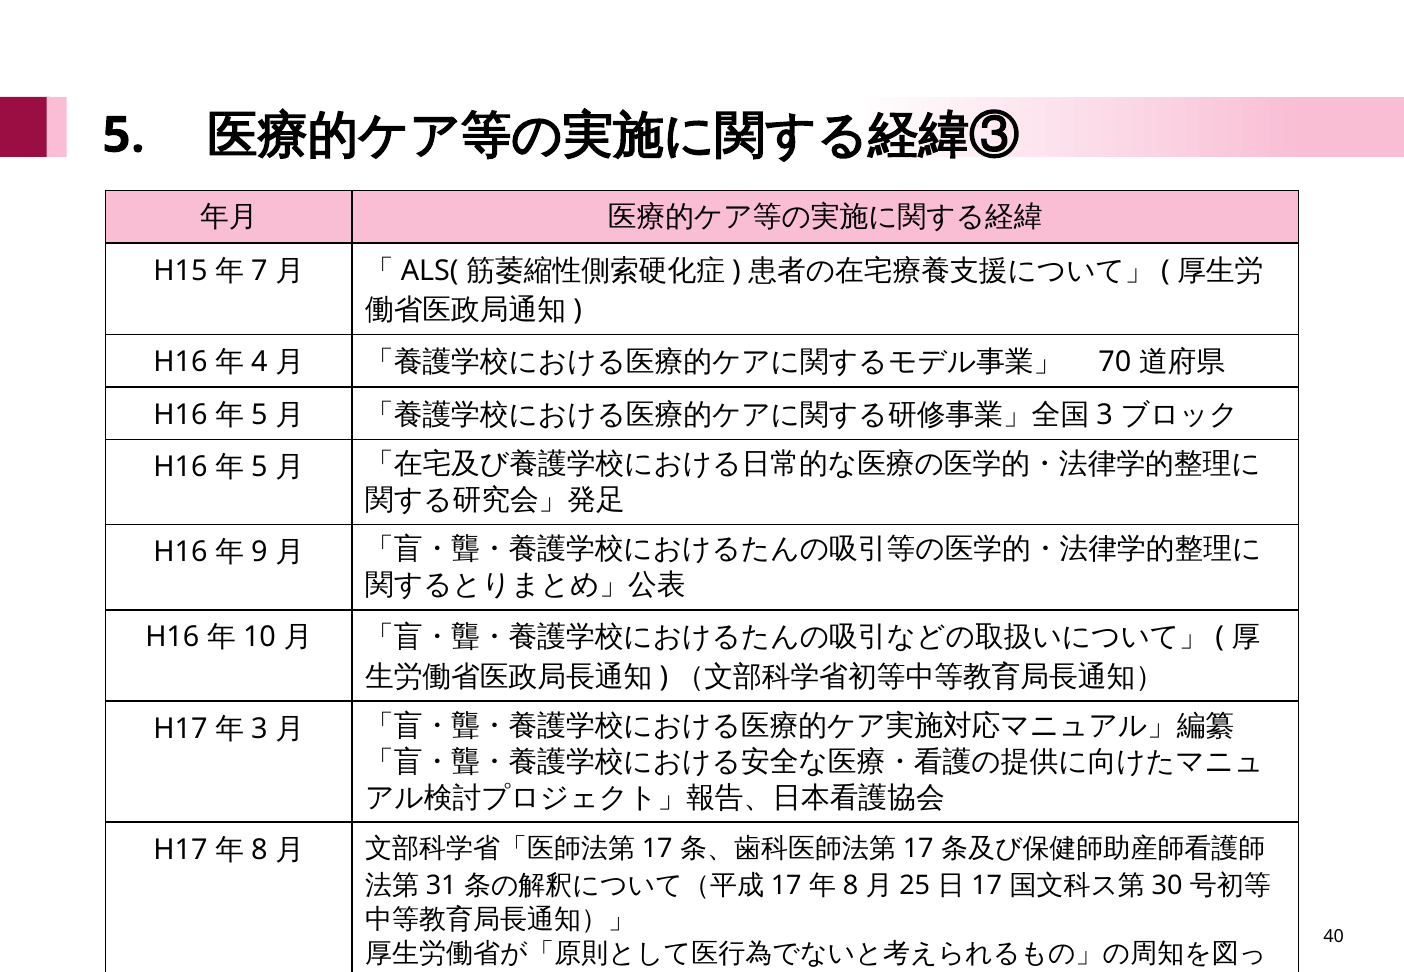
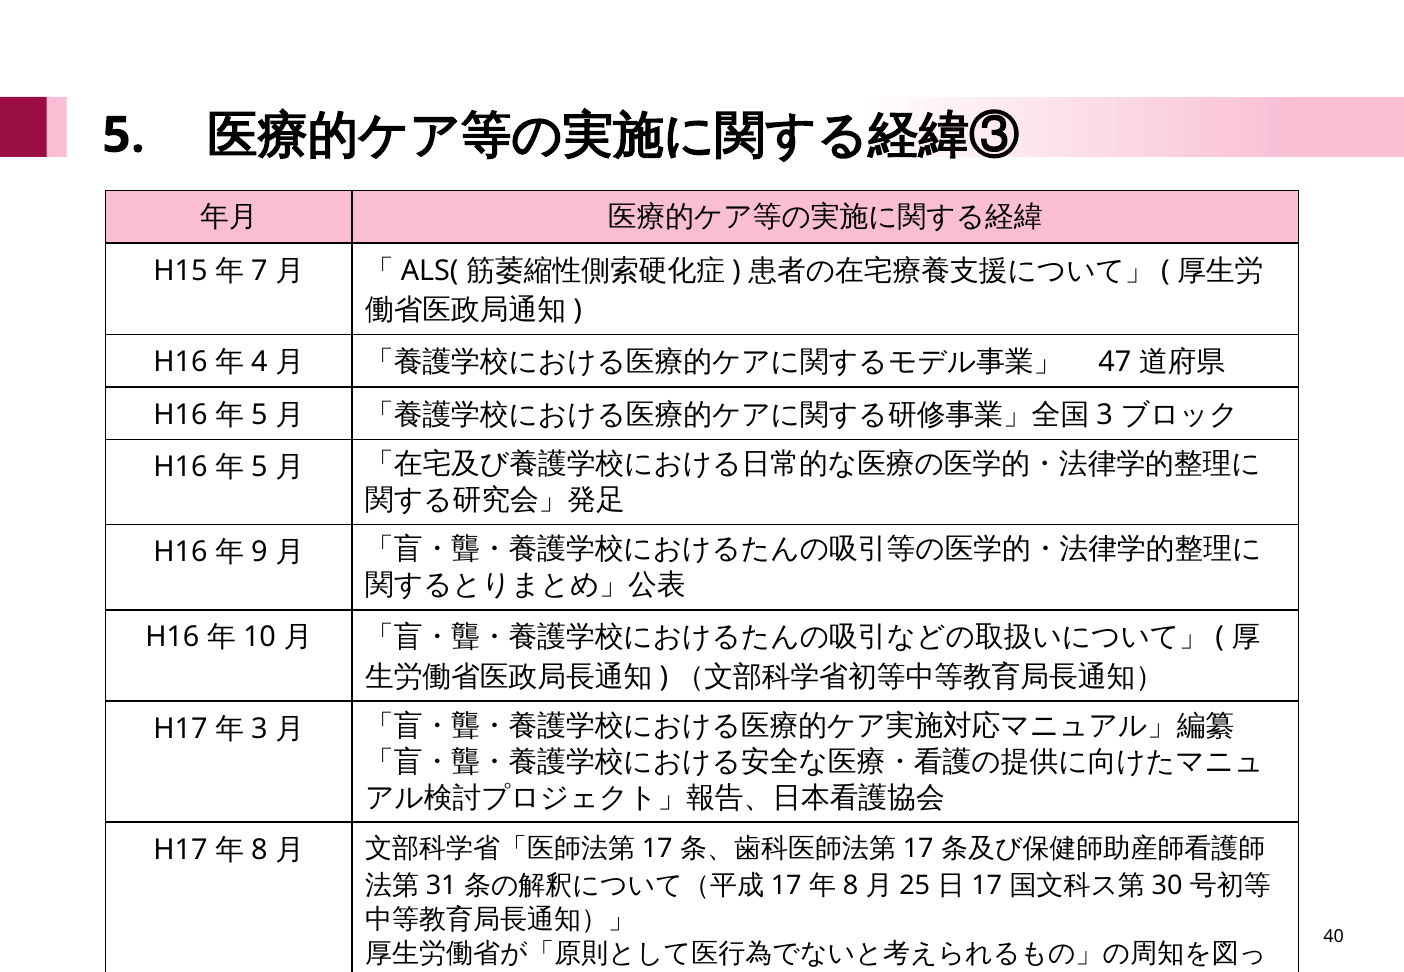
70: 70 -> 47 (1115, 362)
